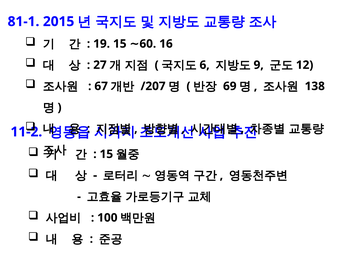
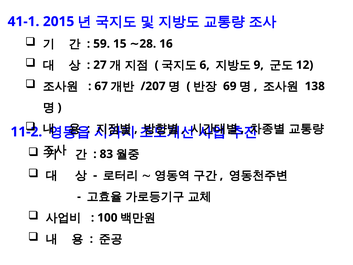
81-1: 81-1 -> 41-1 (24, 22)
19: 19 -> 59 (102, 44)
60: 60 -> 28 (148, 44)
15: 15 -> 83 (106, 154)
